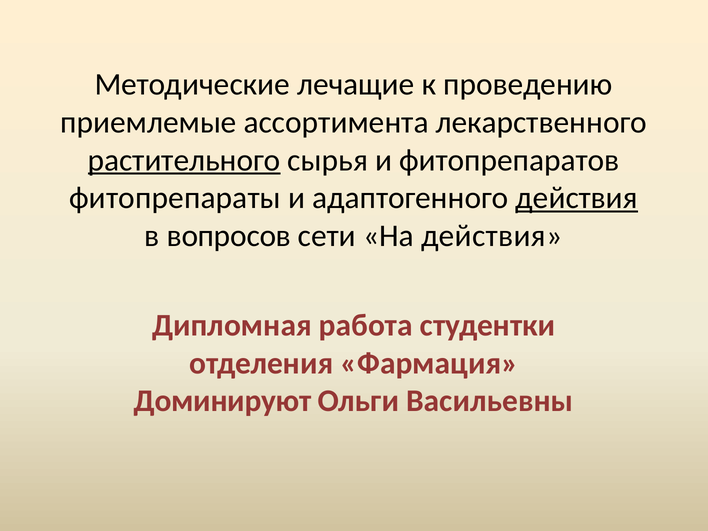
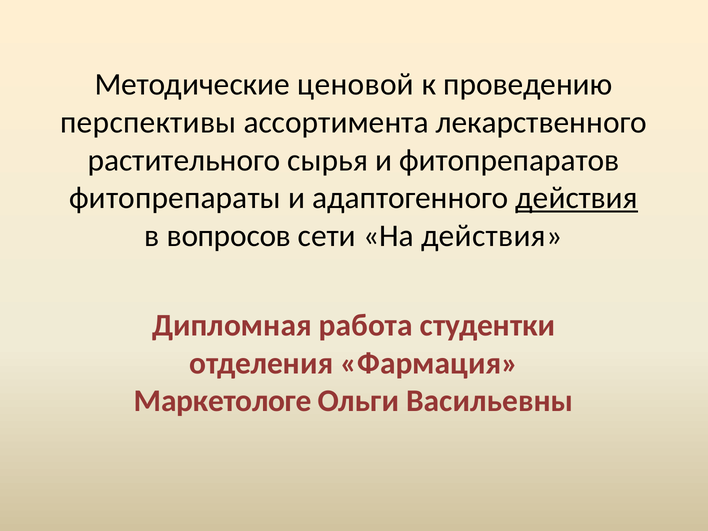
лечащие: лечащие -> ценовой (356, 85)
приемлемые: приемлемые -> перспективы (148, 122)
растительного underline: present -> none (184, 160)
Доминируют: Доминируют -> Маркетологе (223, 401)
